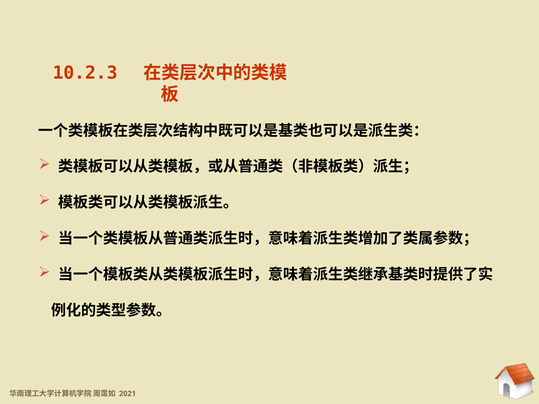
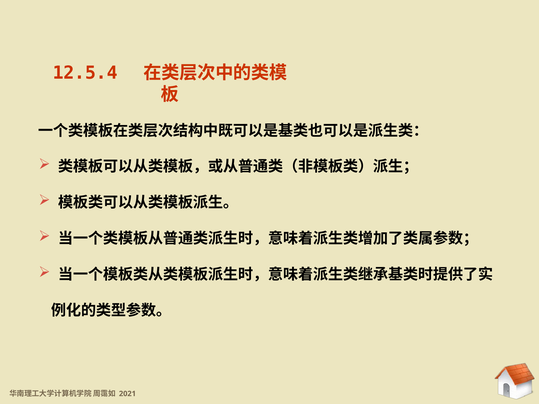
10.2.3: 10.2.3 -> 12.5.4 (85, 73)
